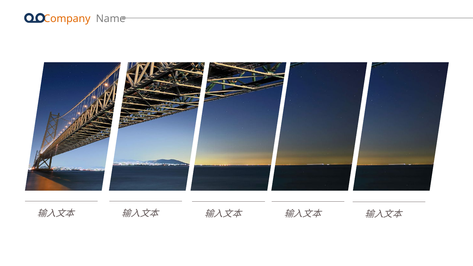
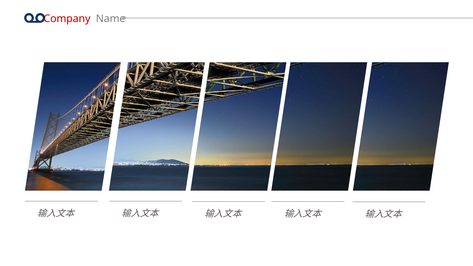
Company colour: orange -> red (67, 19)
